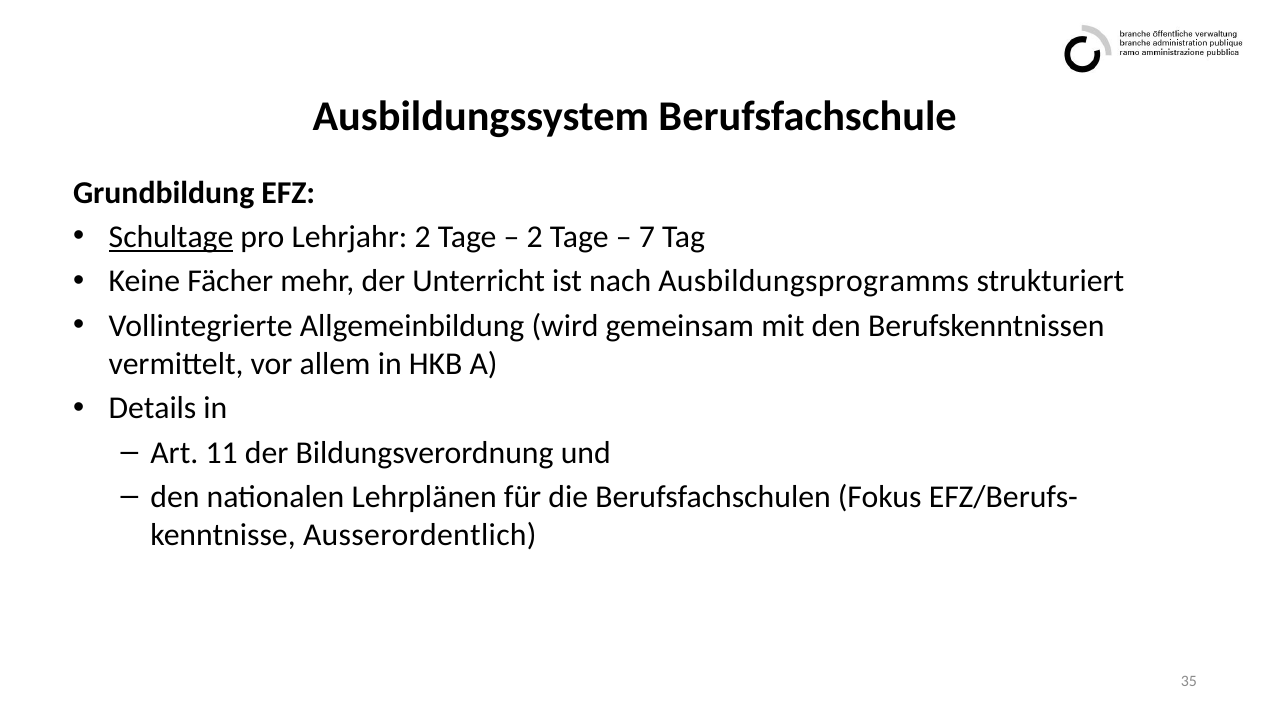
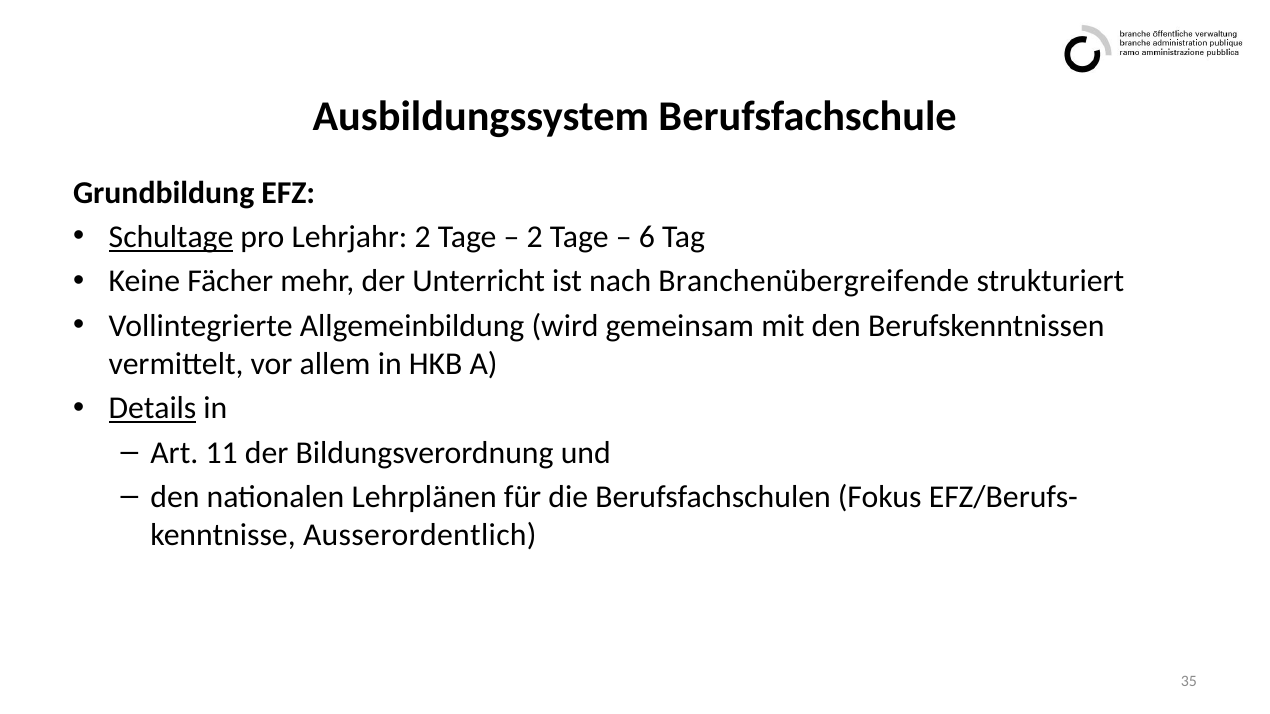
7: 7 -> 6 (647, 237)
Ausbildungsprogramms: Ausbildungsprogramms -> Branchenübergreifende (814, 282)
Details underline: none -> present (153, 409)
